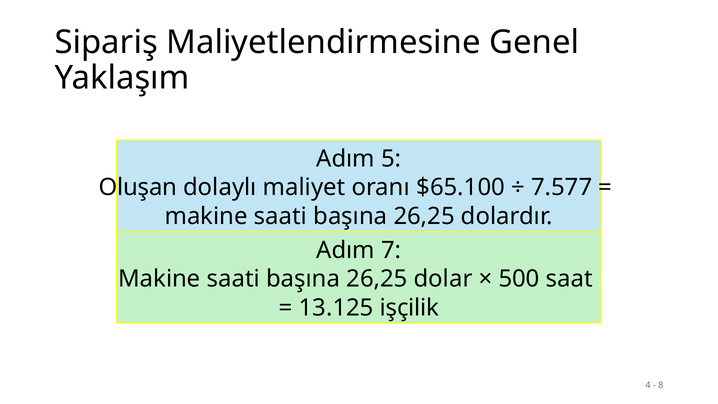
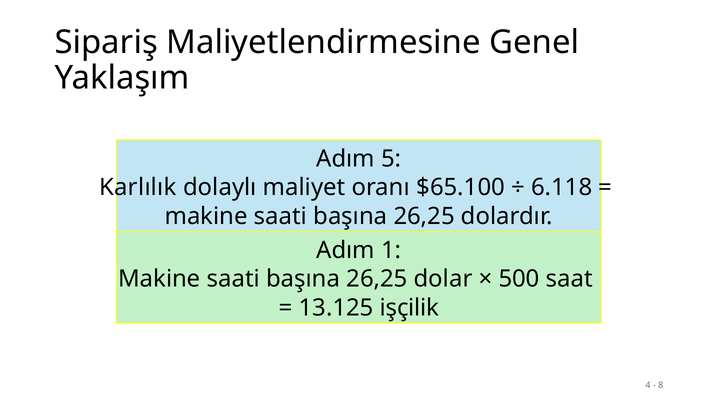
Oluşan: Oluşan -> Karlılık (138, 187)
7.577: 7.577 -> 6.118 (562, 187)
7: 7 -> 1 (391, 250)
